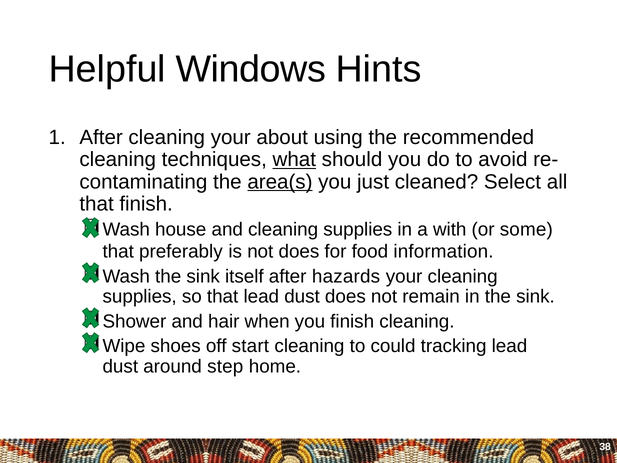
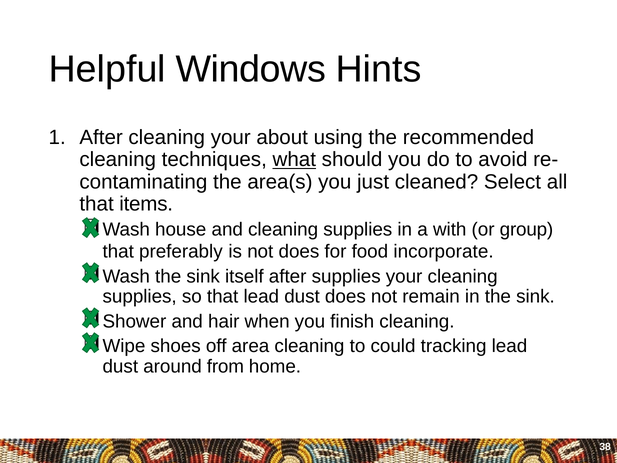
area(s underline: present -> none (280, 182)
that finish: finish -> items (146, 204)
some: some -> group (527, 229)
information: information -> incorporate (444, 251)
after hazards: hazards -> supplies (346, 276)
start: start -> area (250, 346)
step: step -> from (225, 366)
